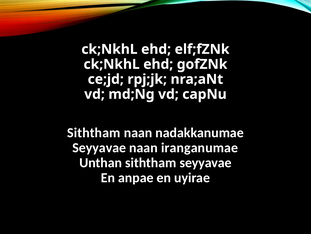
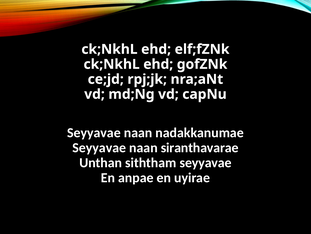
Siththam: Siththam -> Seyyavae (94, 132)
iranganumae: iranganumae -> siranthavarae (200, 147)
